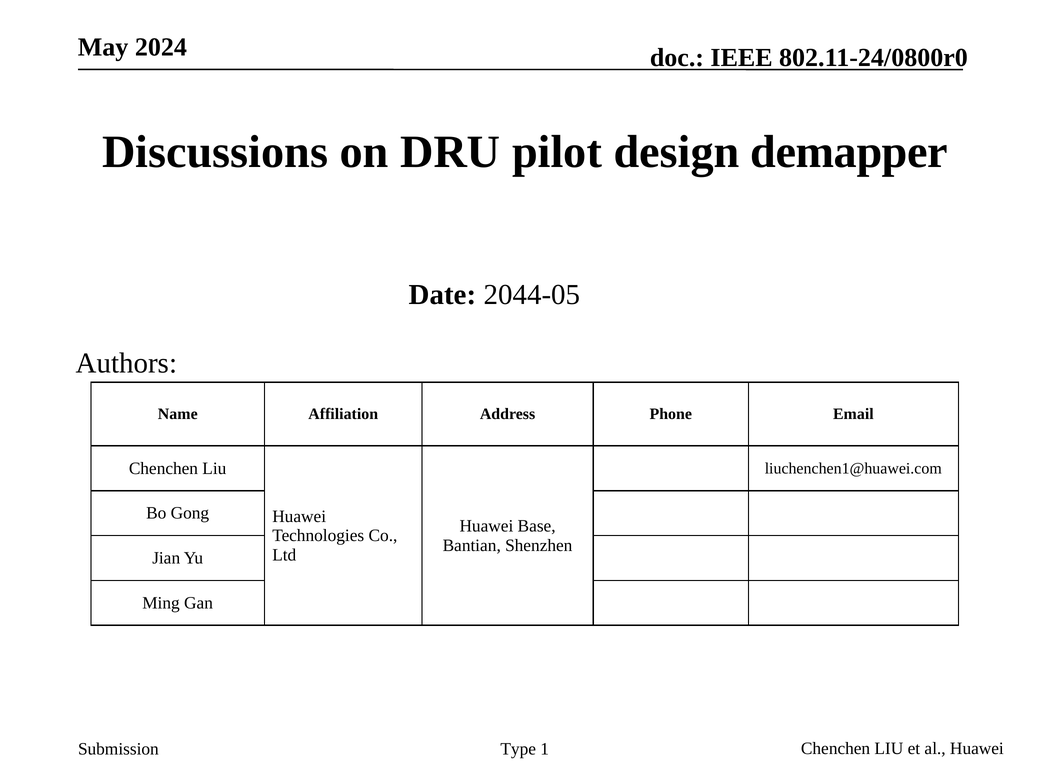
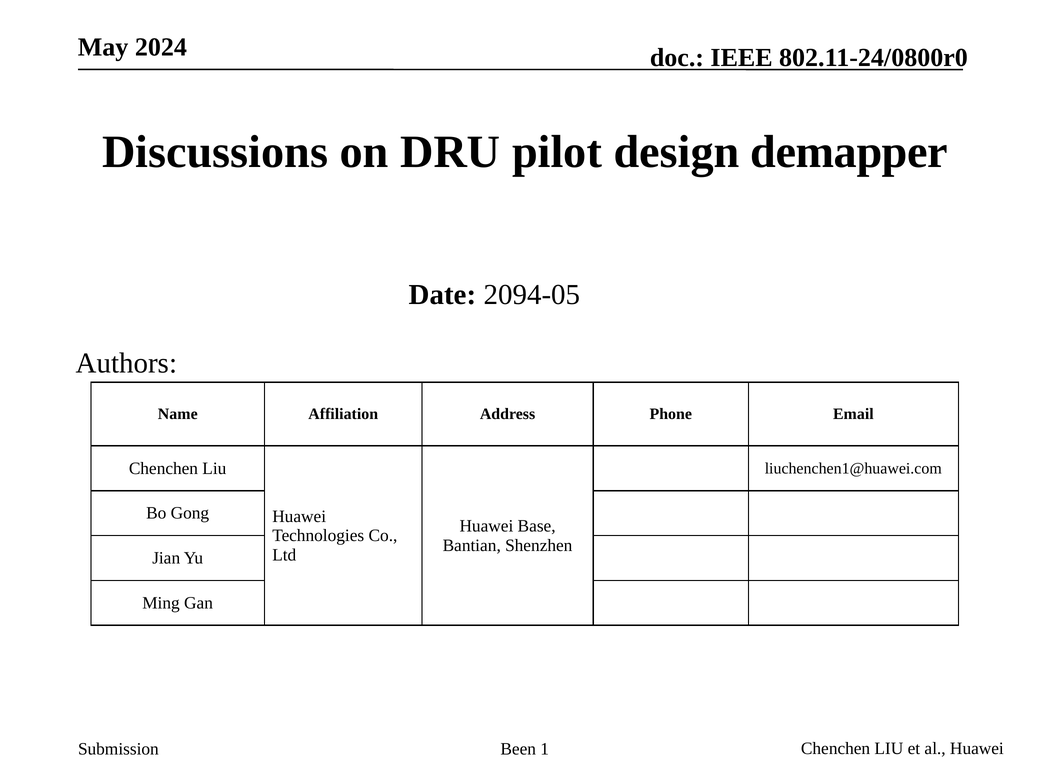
2044-05: 2044-05 -> 2094-05 (532, 295)
Type: Type -> Been (518, 749)
